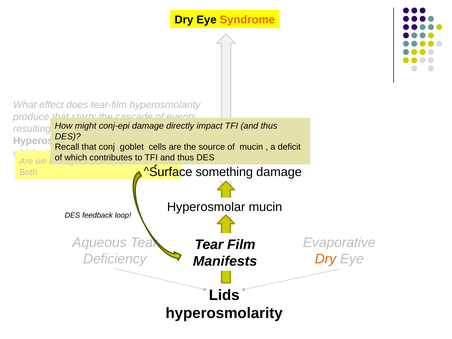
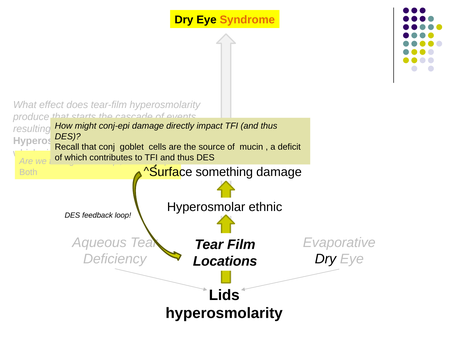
Hyperosmolar mucin: mucin -> ethnic (265, 207)
Dry colour: orange -> black (326, 259)
Manifests: Manifests -> Locations (225, 261)
